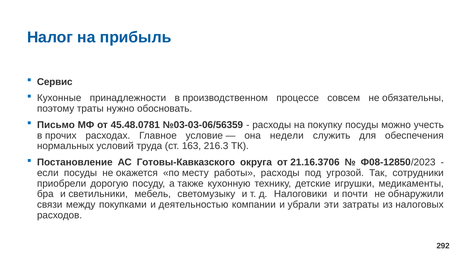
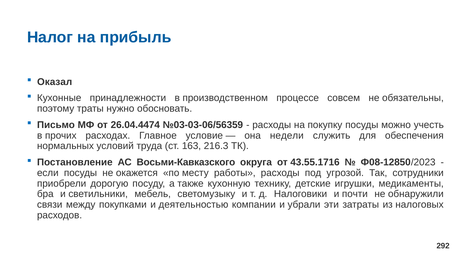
Сервис: Сервис -> Оказал (55, 82)
45.48.0781: 45.48.0781 -> 26.04.4474 (135, 125)
Готовы-Кавказского: Готовы-Кавказского -> Восьми-Кавказского (186, 162)
21.16.3706: 21.16.3706 -> 43.55.1716 (315, 162)
